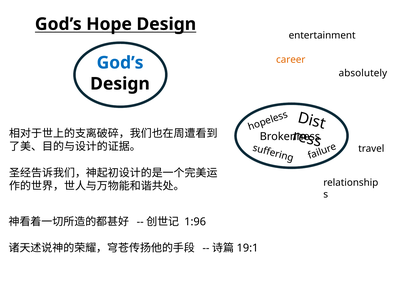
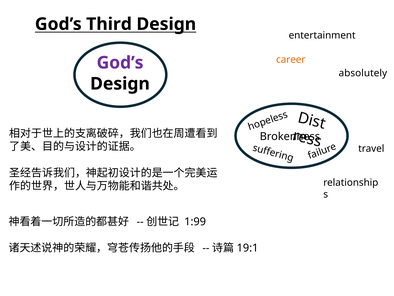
Hope: Hope -> Third (109, 24)
God’s colour: blue -> purple (120, 63)
1:96: 1:96 -> 1:99 (195, 221)
